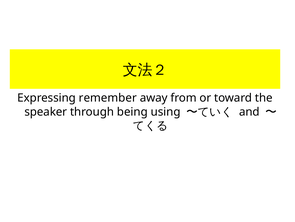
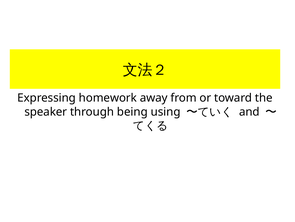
remember: remember -> homework (108, 98)
